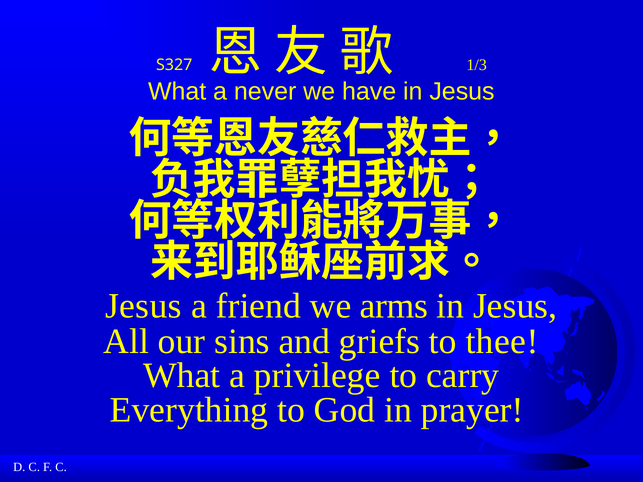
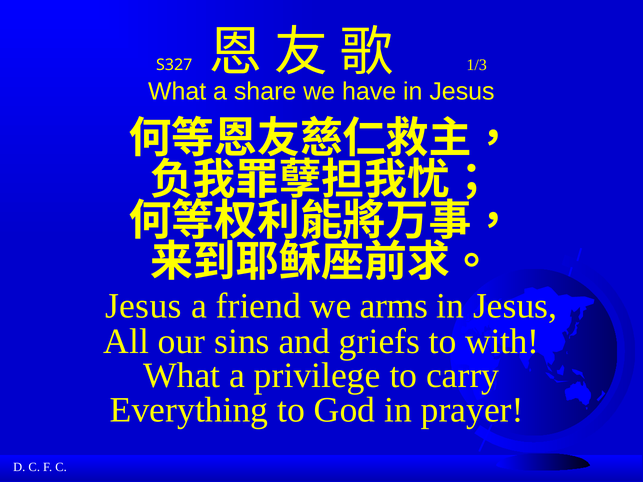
never: never -> share (265, 92)
thee: thee -> with (502, 342)
